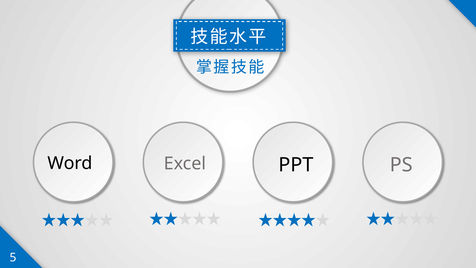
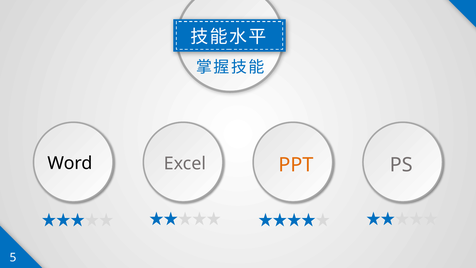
PPT colour: black -> orange (296, 165)
